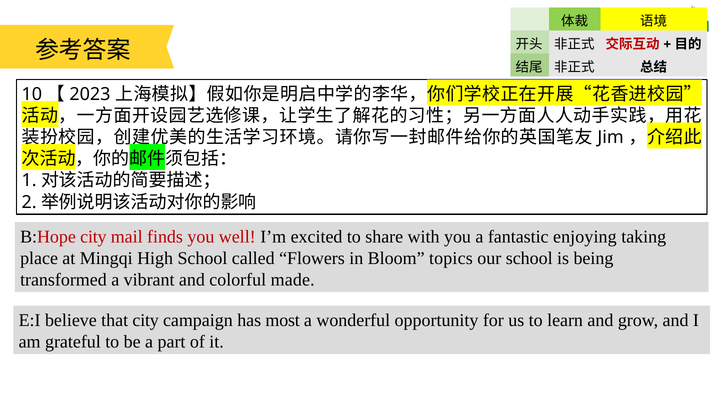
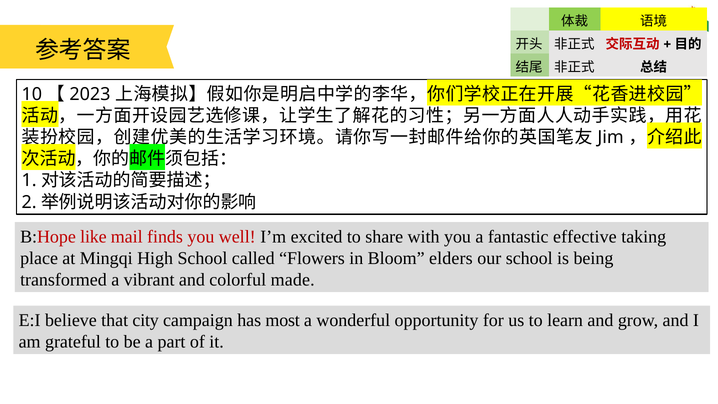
B:Hope city: city -> like (93, 237)
enjoying: enjoying -> effective (585, 237)
topics: topics -> elders (451, 258)
